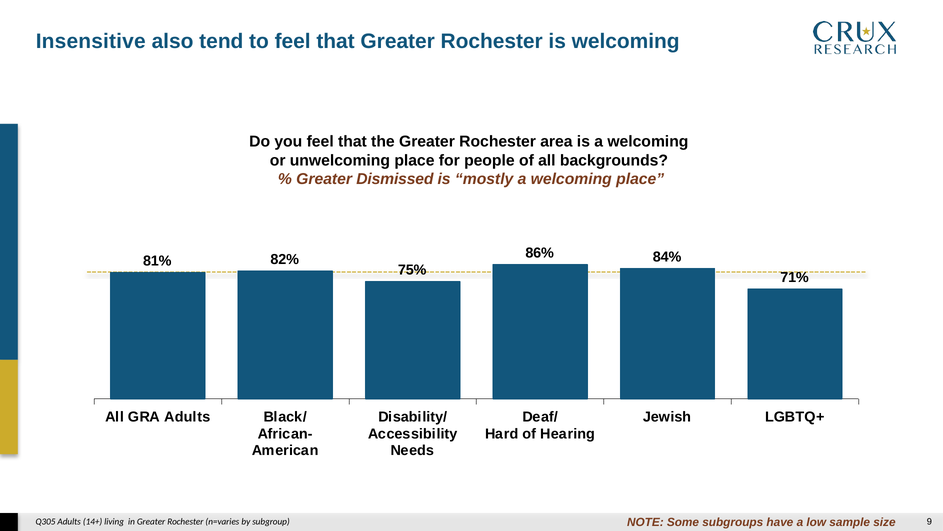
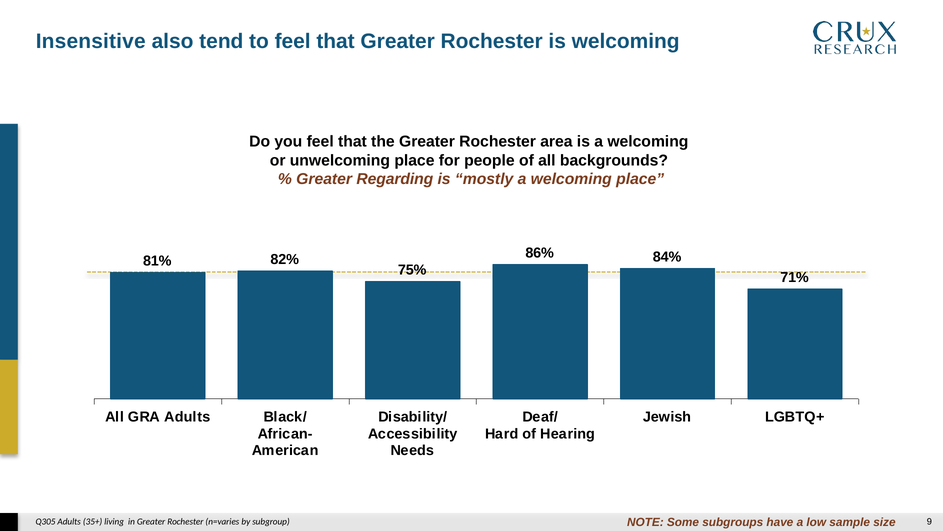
Dismissed: Dismissed -> Regarding (395, 179)
14+: 14+ -> 35+ (93, 521)
